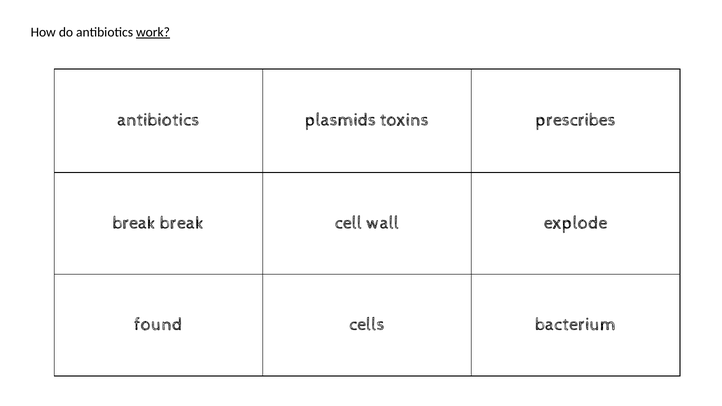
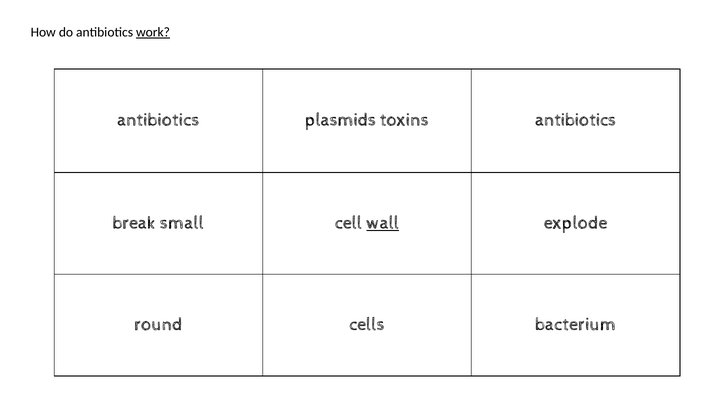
toxins prescribes: prescribes -> antibiotics (576, 120)
break break: break -> small (182, 223)
wall underline: none -> present (383, 223)
found: found -> round (158, 324)
